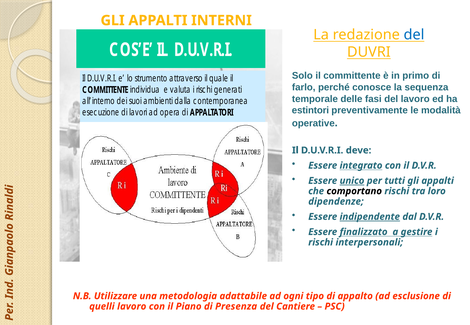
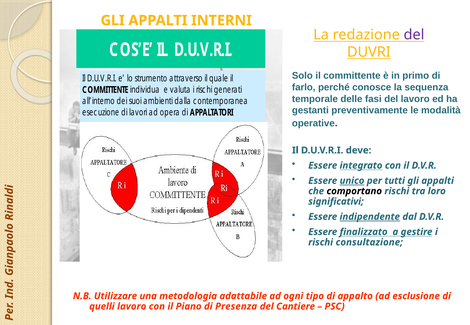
del colour: blue -> purple (414, 35)
estintori: estintori -> gestanti (310, 111)
dipendenze: dipendenze -> significativi (336, 202)
interpersonali: interpersonali -> consultazione (369, 243)
